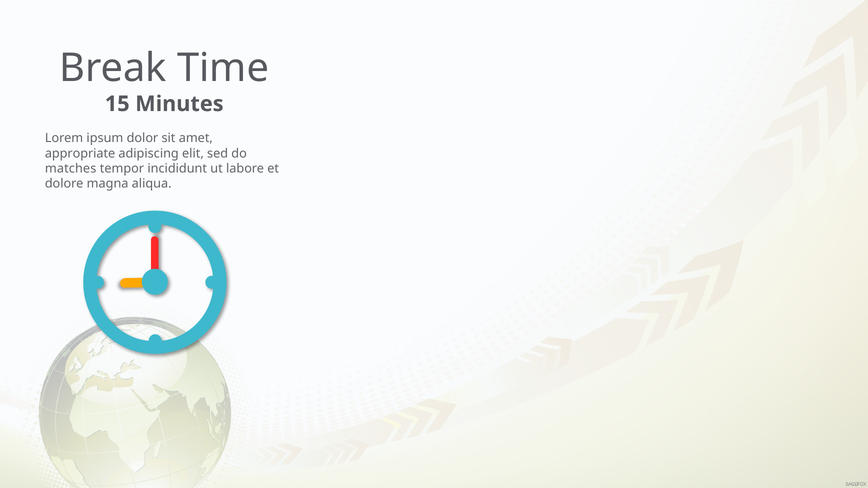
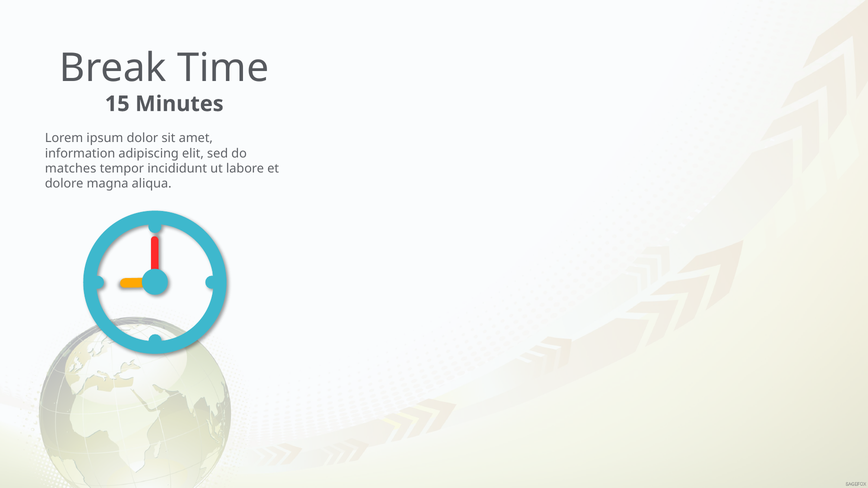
appropriate: appropriate -> information (80, 153)
